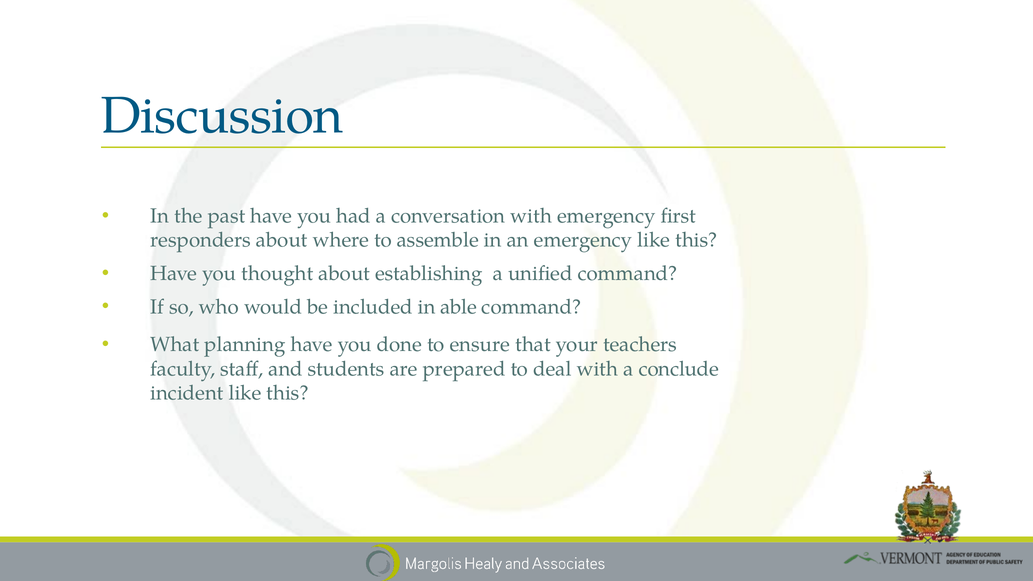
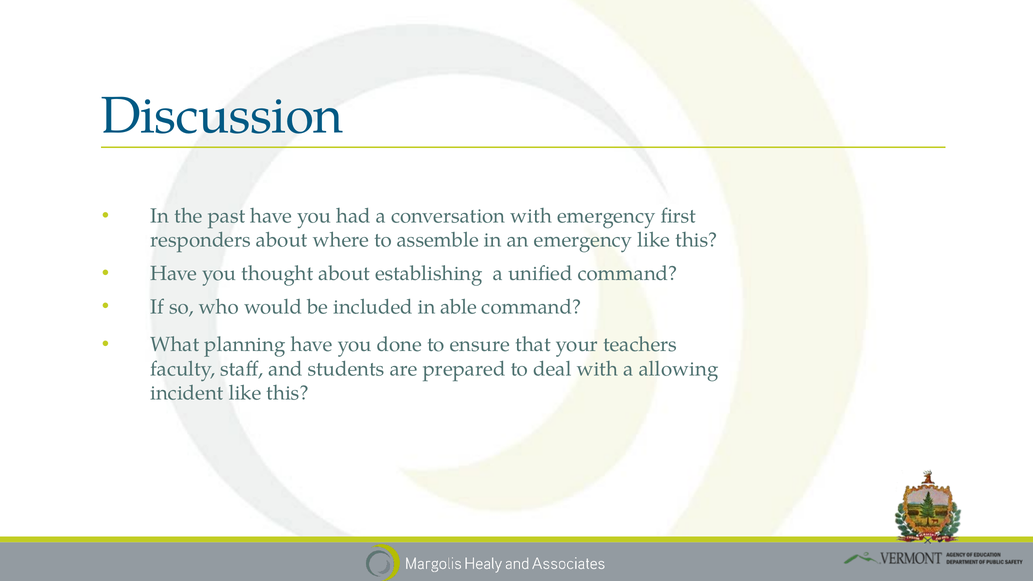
conclude: conclude -> allowing (679, 369)
